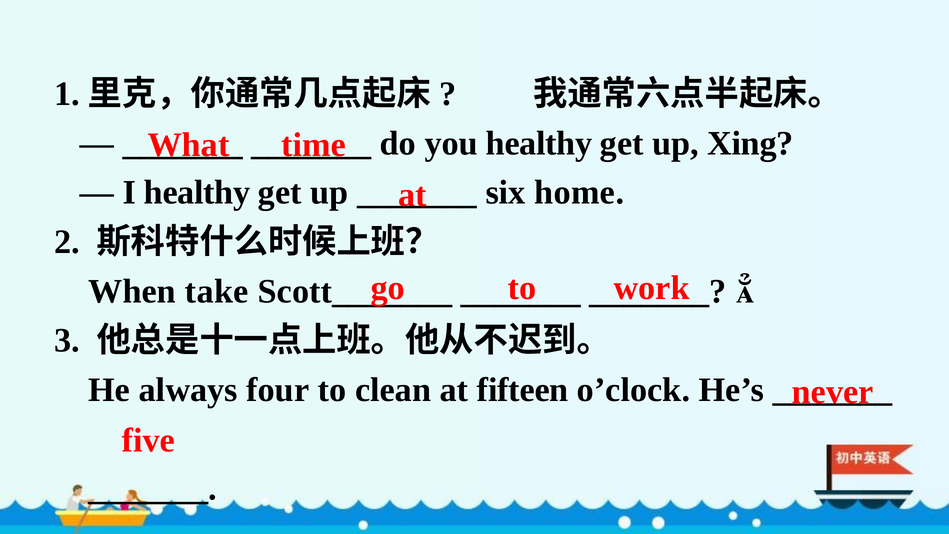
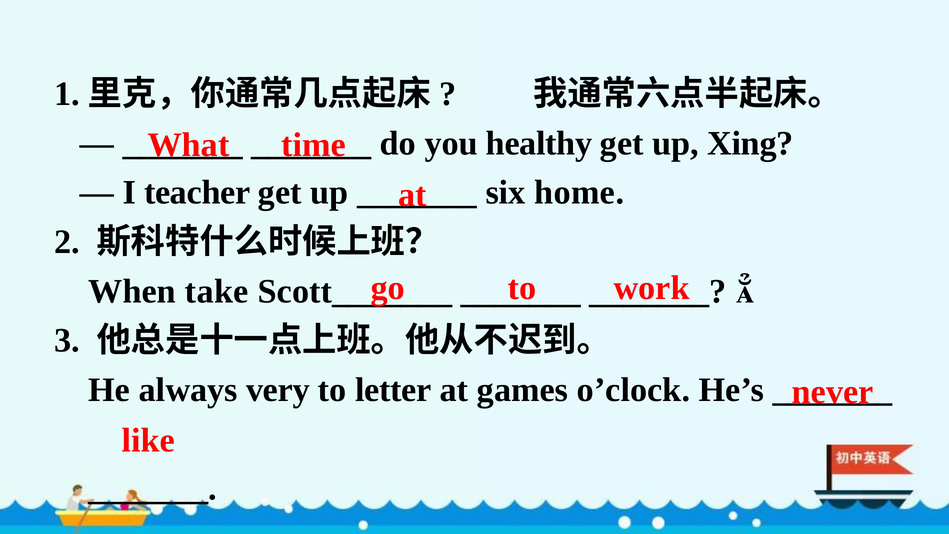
I healthy: healthy -> teacher (197, 193)
four: four -> very (278, 390)
clean: clean -> letter (393, 390)
fifteen: fifteen -> games (523, 390)
five: five -> like (148, 440)
